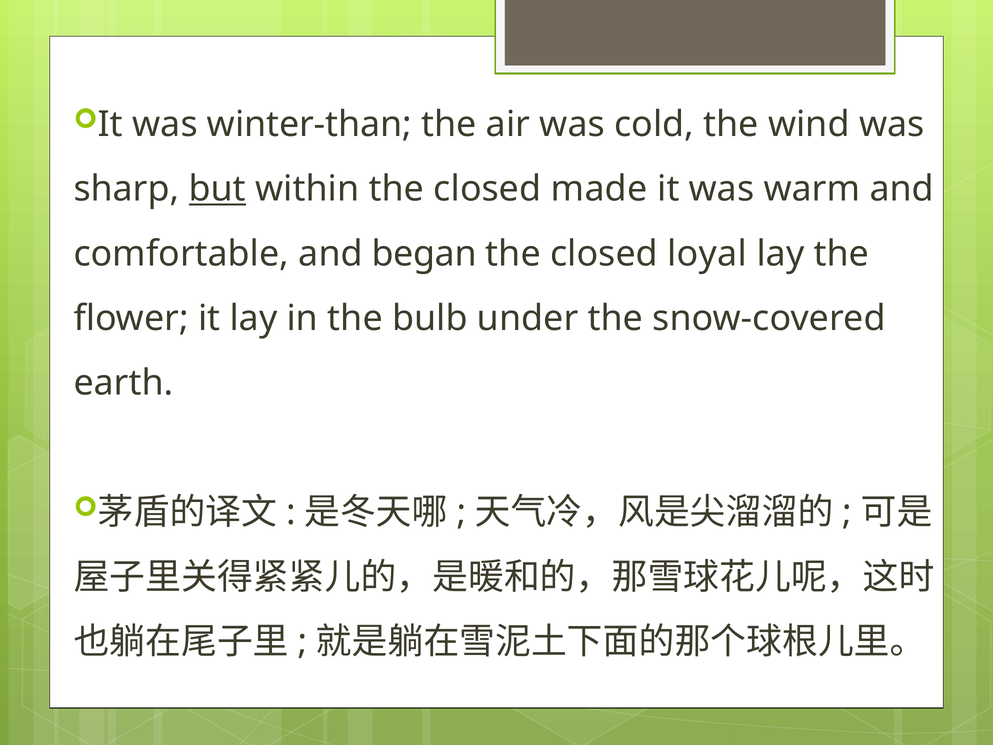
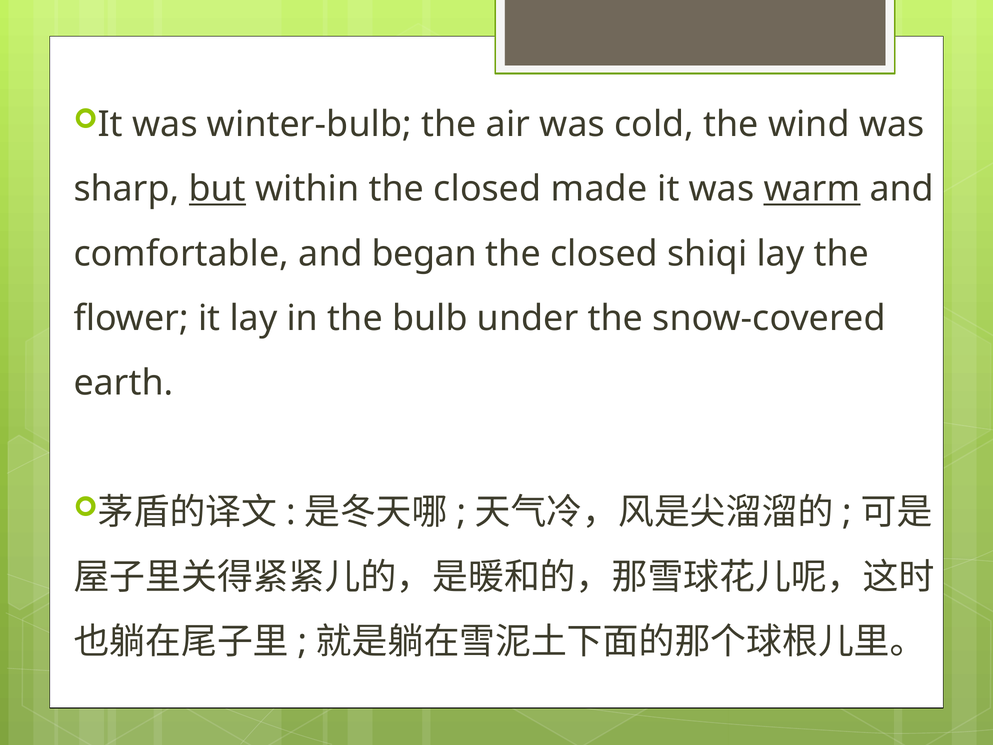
winter-than: winter-than -> winter-bulb (309, 124)
warm underline: none -> present (812, 189)
loyal: loyal -> shiqi (707, 254)
